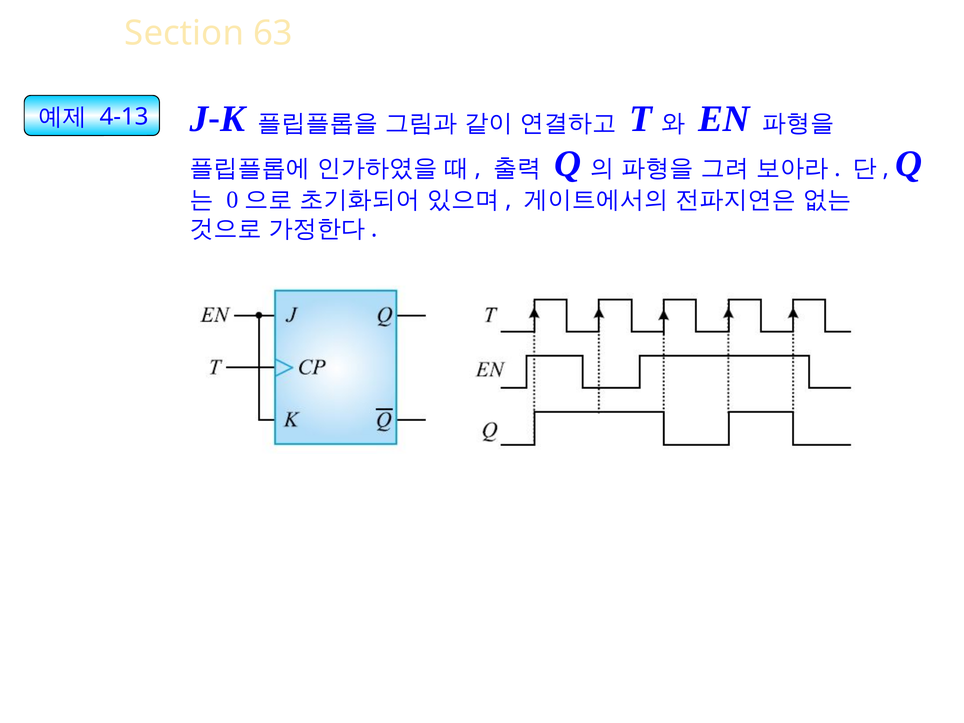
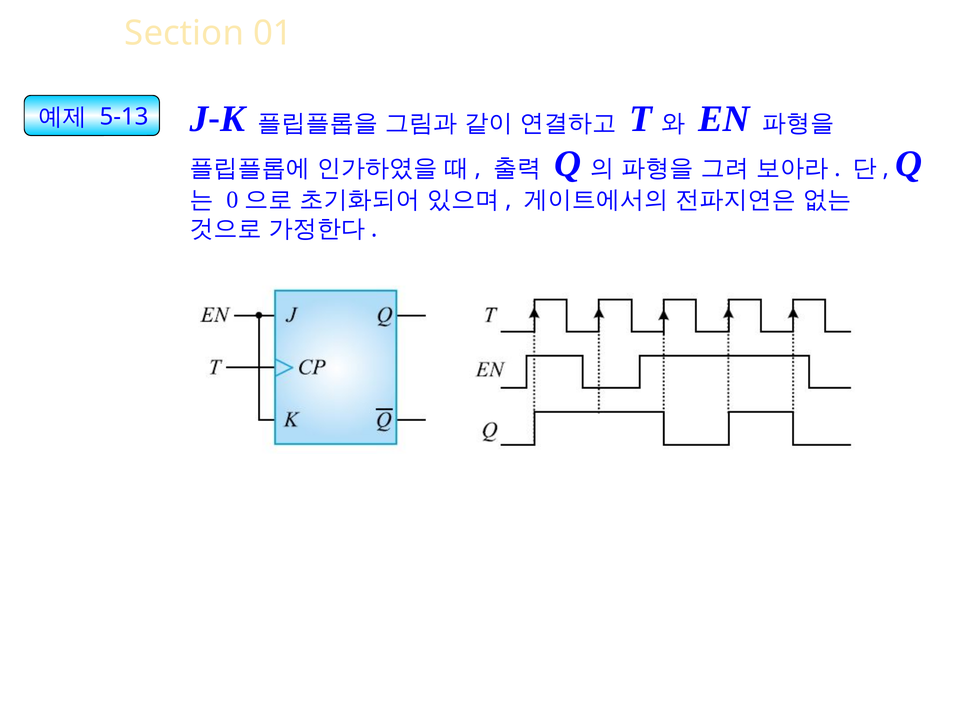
63: 63 -> 01 (273, 33)
4-13: 4-13 -> 5-13 (124, 117)
